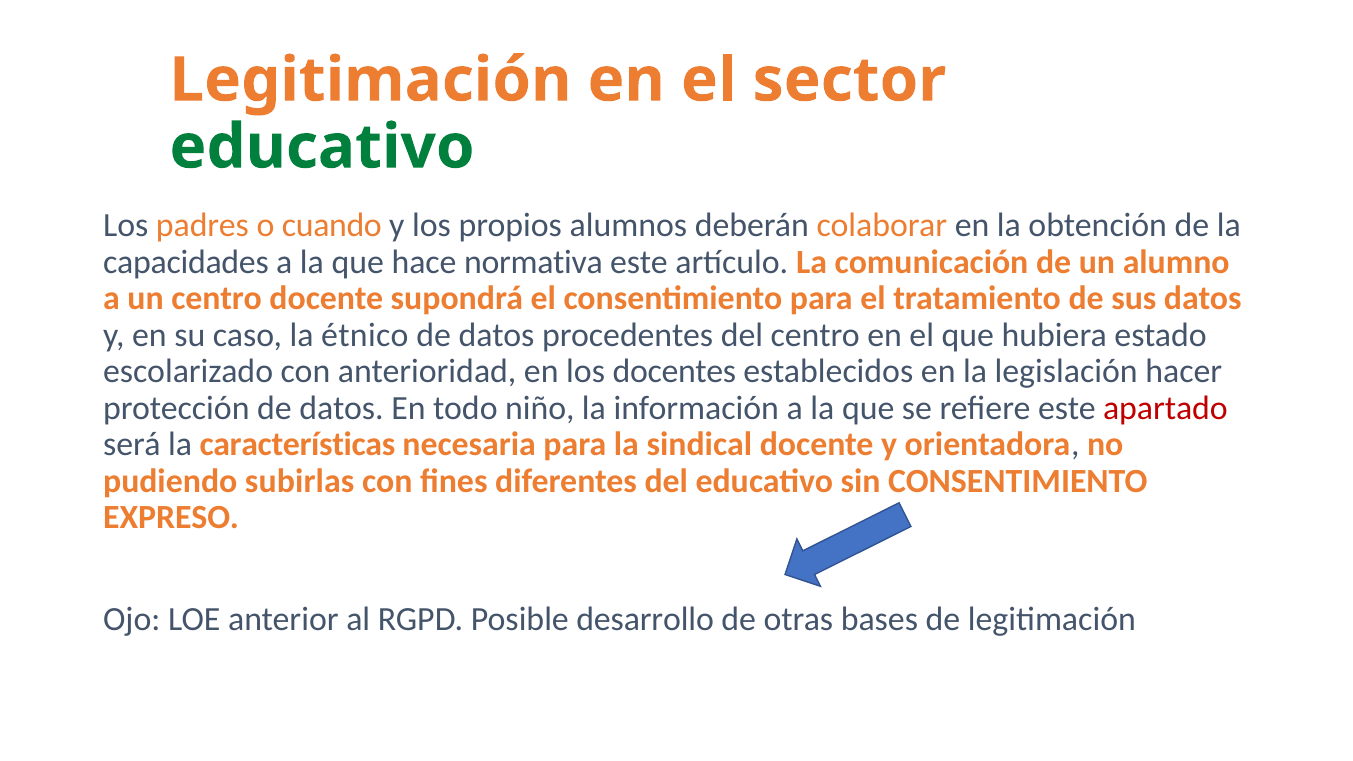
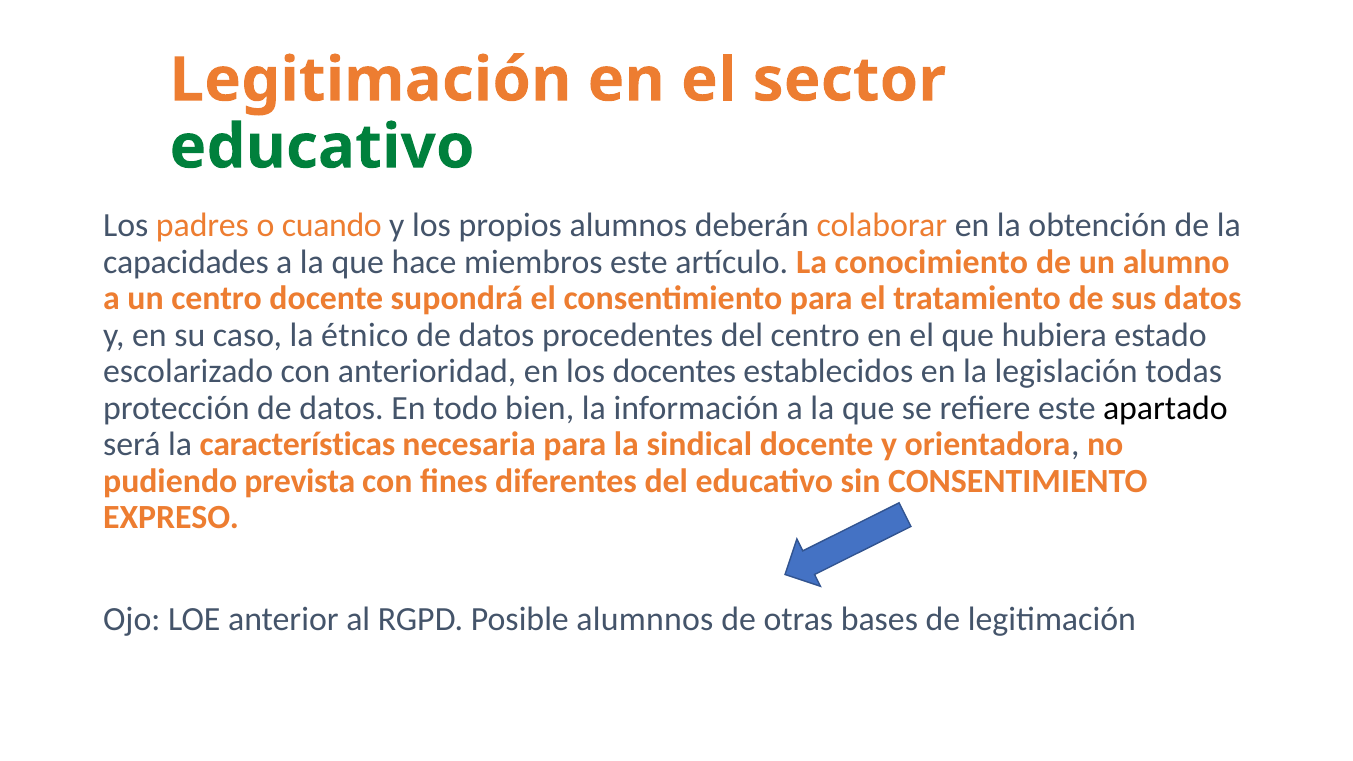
normativa: normativa -> miembros (533, 262)
comunicación: comunicación -> conocimiento (931, 262)
hacer: hacer -> todas (1184, 372)
niño: niño -> bien (540, 408)
apartado colour: red -> black (1165, 408)
subirlas: subirlas -> prevista (300, 481)
desarrollo: desarrollo -> alumnnos (645, 619)
